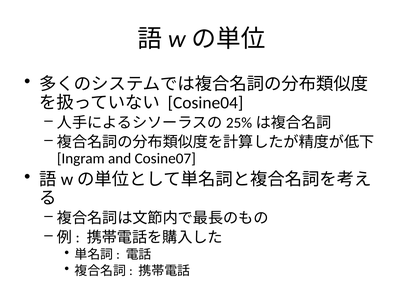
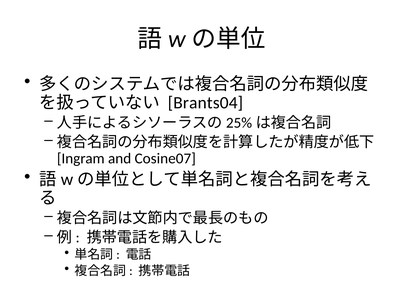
Cosine04: Cosine04 -> Brants04 (205, 103)
